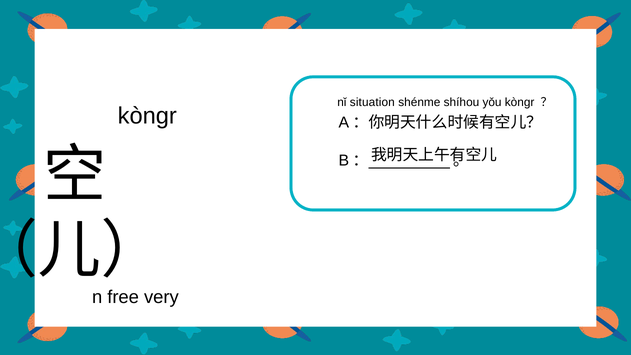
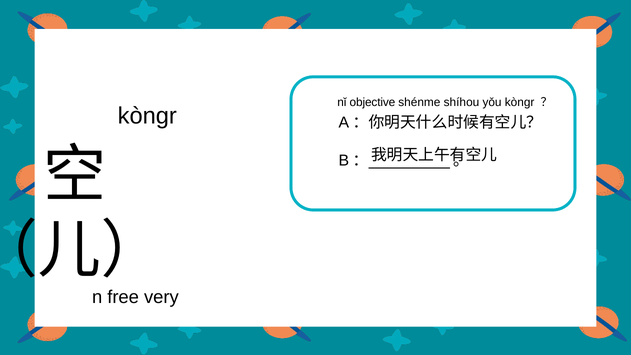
situation: situation -> objective (372, 102)
